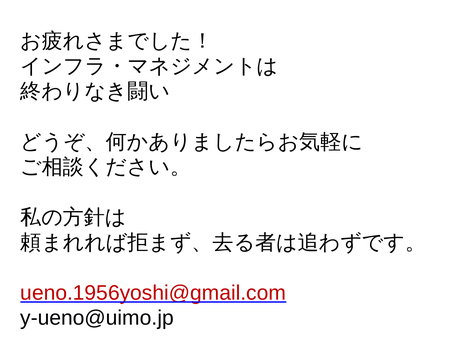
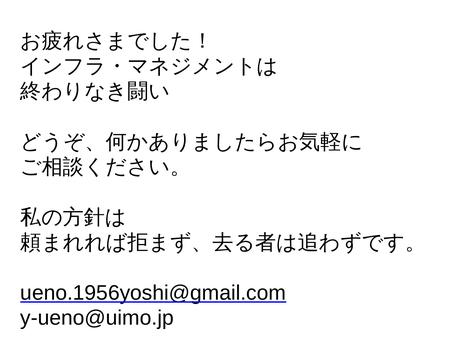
ueno.1956yoshi@gmail.com colour: red -> black (153, 293)
